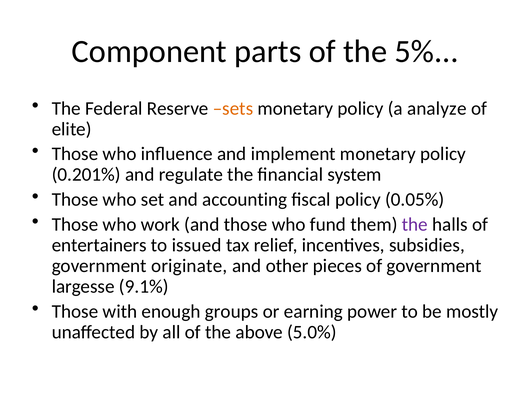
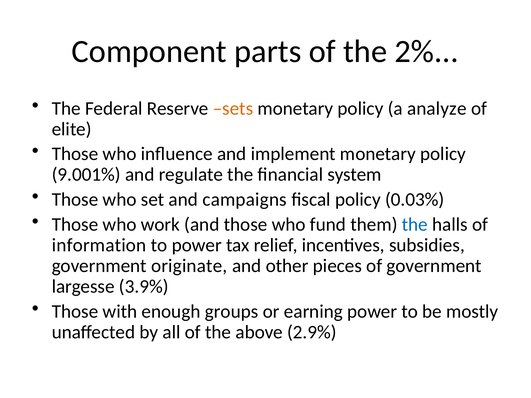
5%: 5% -> 2% (427, 51)
0.201%: 0.201% -> 9.001% (86, 175)
accounting: accounting -> campaigns (245, 200)
0.05%: 0.05% -> 0.03% (415, 200)
the colour: purple -> blue (415, 225)
entertainers: entertainers -> information (99, 245)
to issued: issued -> power (197, 245)
9.1%: 9.1% -> 3.9% (144, 287)
5.0%: 5.0% -> 2.9% (312, 332)
